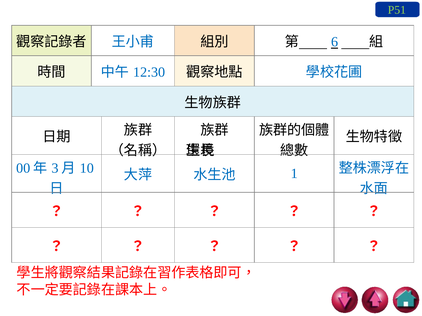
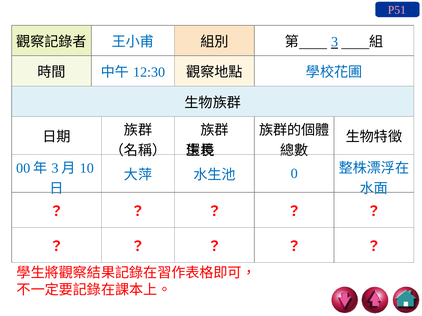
P51 colour: light green -> pink (397, 10)
6: 6 -> 3 (335, 42)
1: 1 -> 0 (294, 174)
